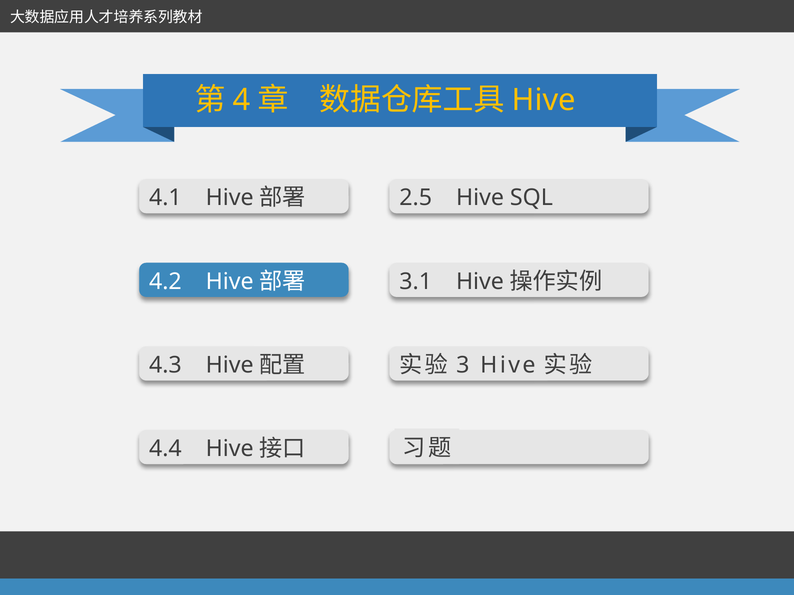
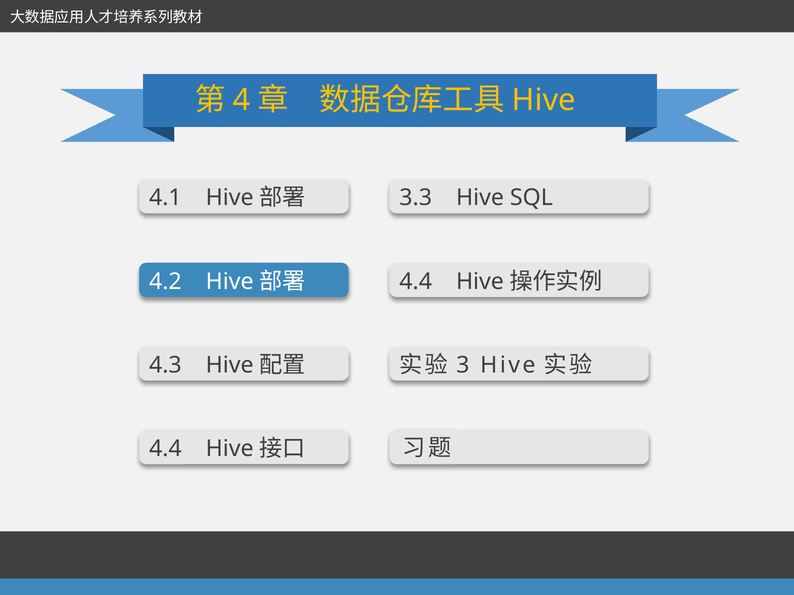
2.5: 2.5 -> 3.3 (416, 198)
3.1: 3.1 -> 4.4 (416, 282)
